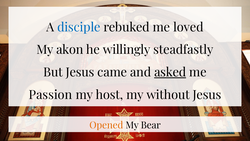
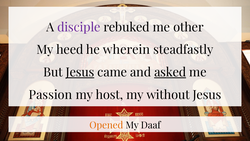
disciple colour: blue -> purple (79, 27)
loved: loved -> other (188, 27)
akon: akon -> heed (70, 50)
willingly: willingly -> wherein (127, 50)
Jesus underline: none -> present (80, 72)
Bear: Bear -> Daaf (151, 125)
